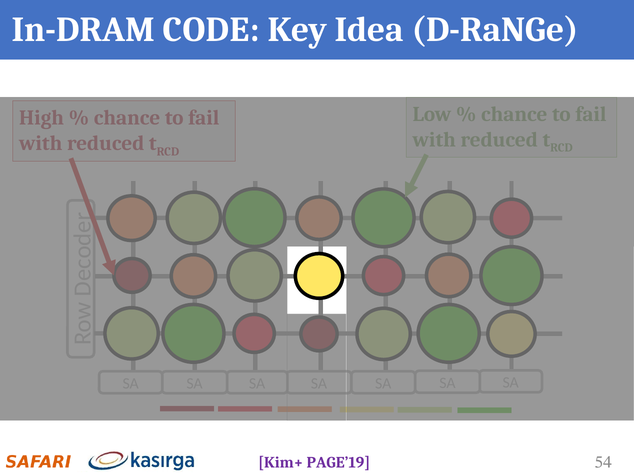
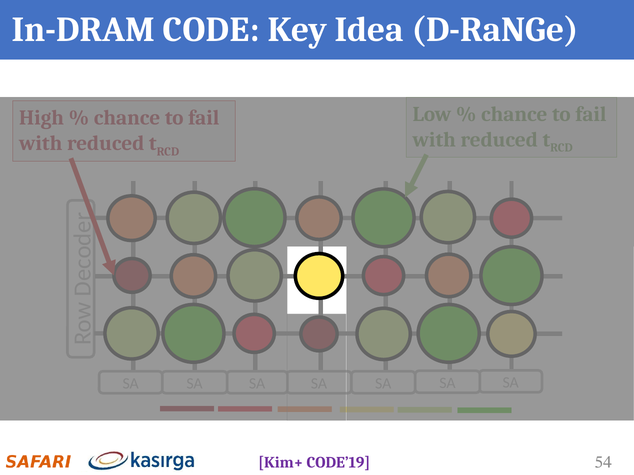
PAGE’19: PAGE’19 -> CODE’19 (338, 463)
